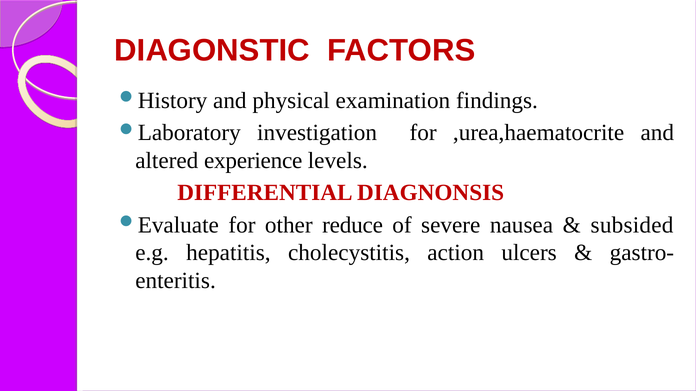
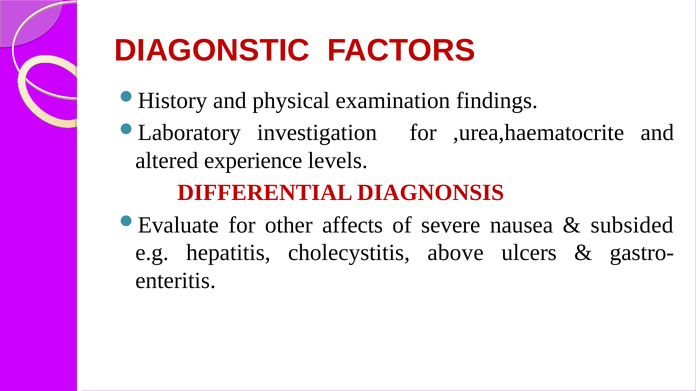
reduce: reduce -> affects (353, 225)
action: action -> above (456, 253)
